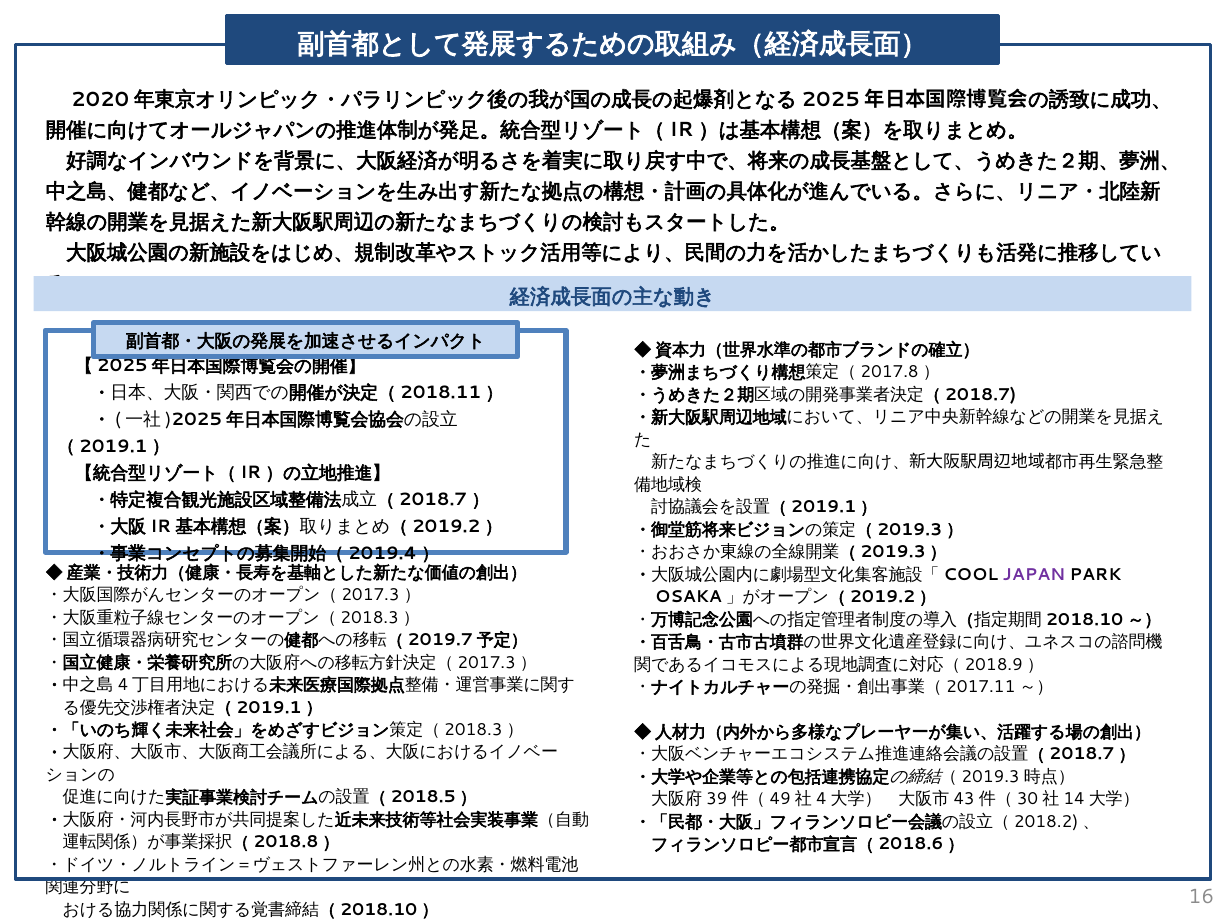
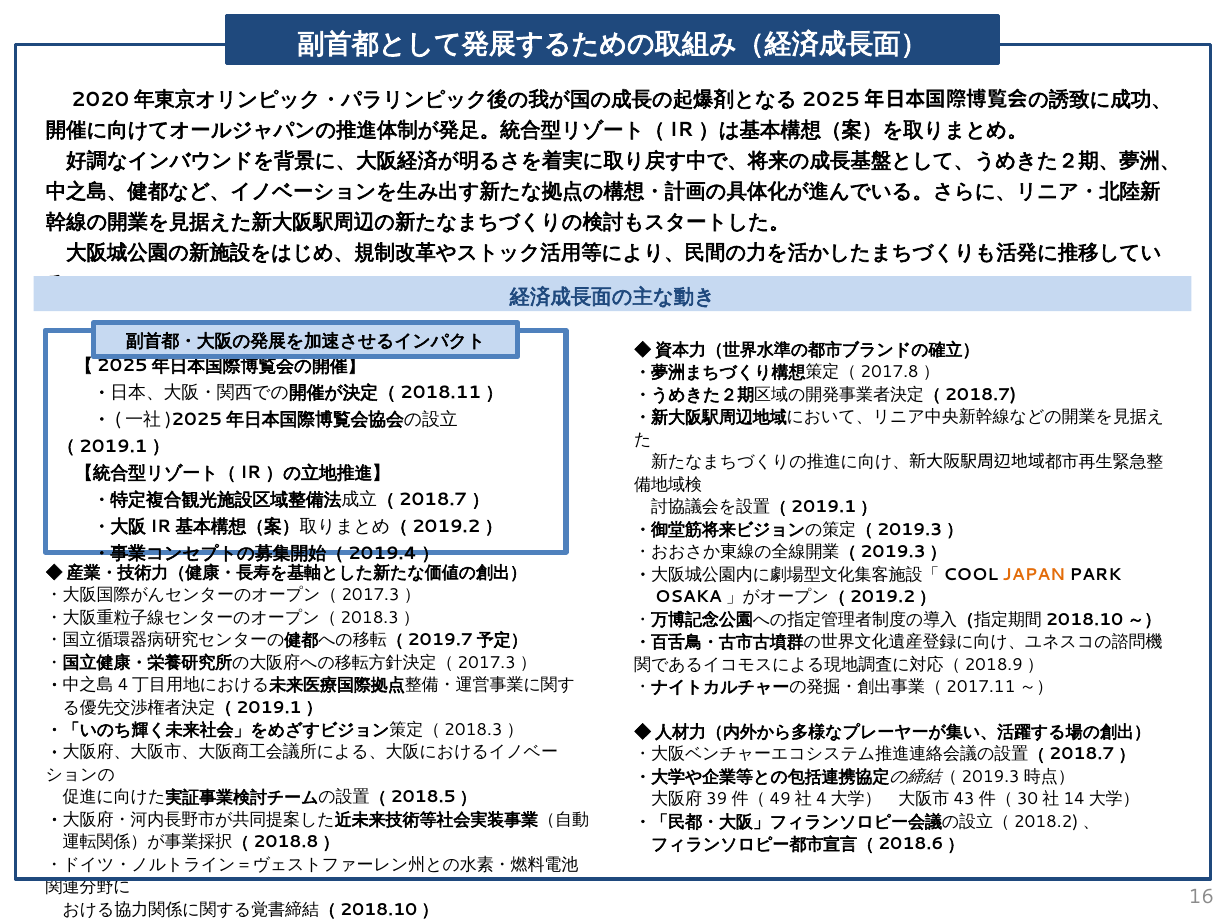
JAPAN colour: purple -> orange (1034, 574)
